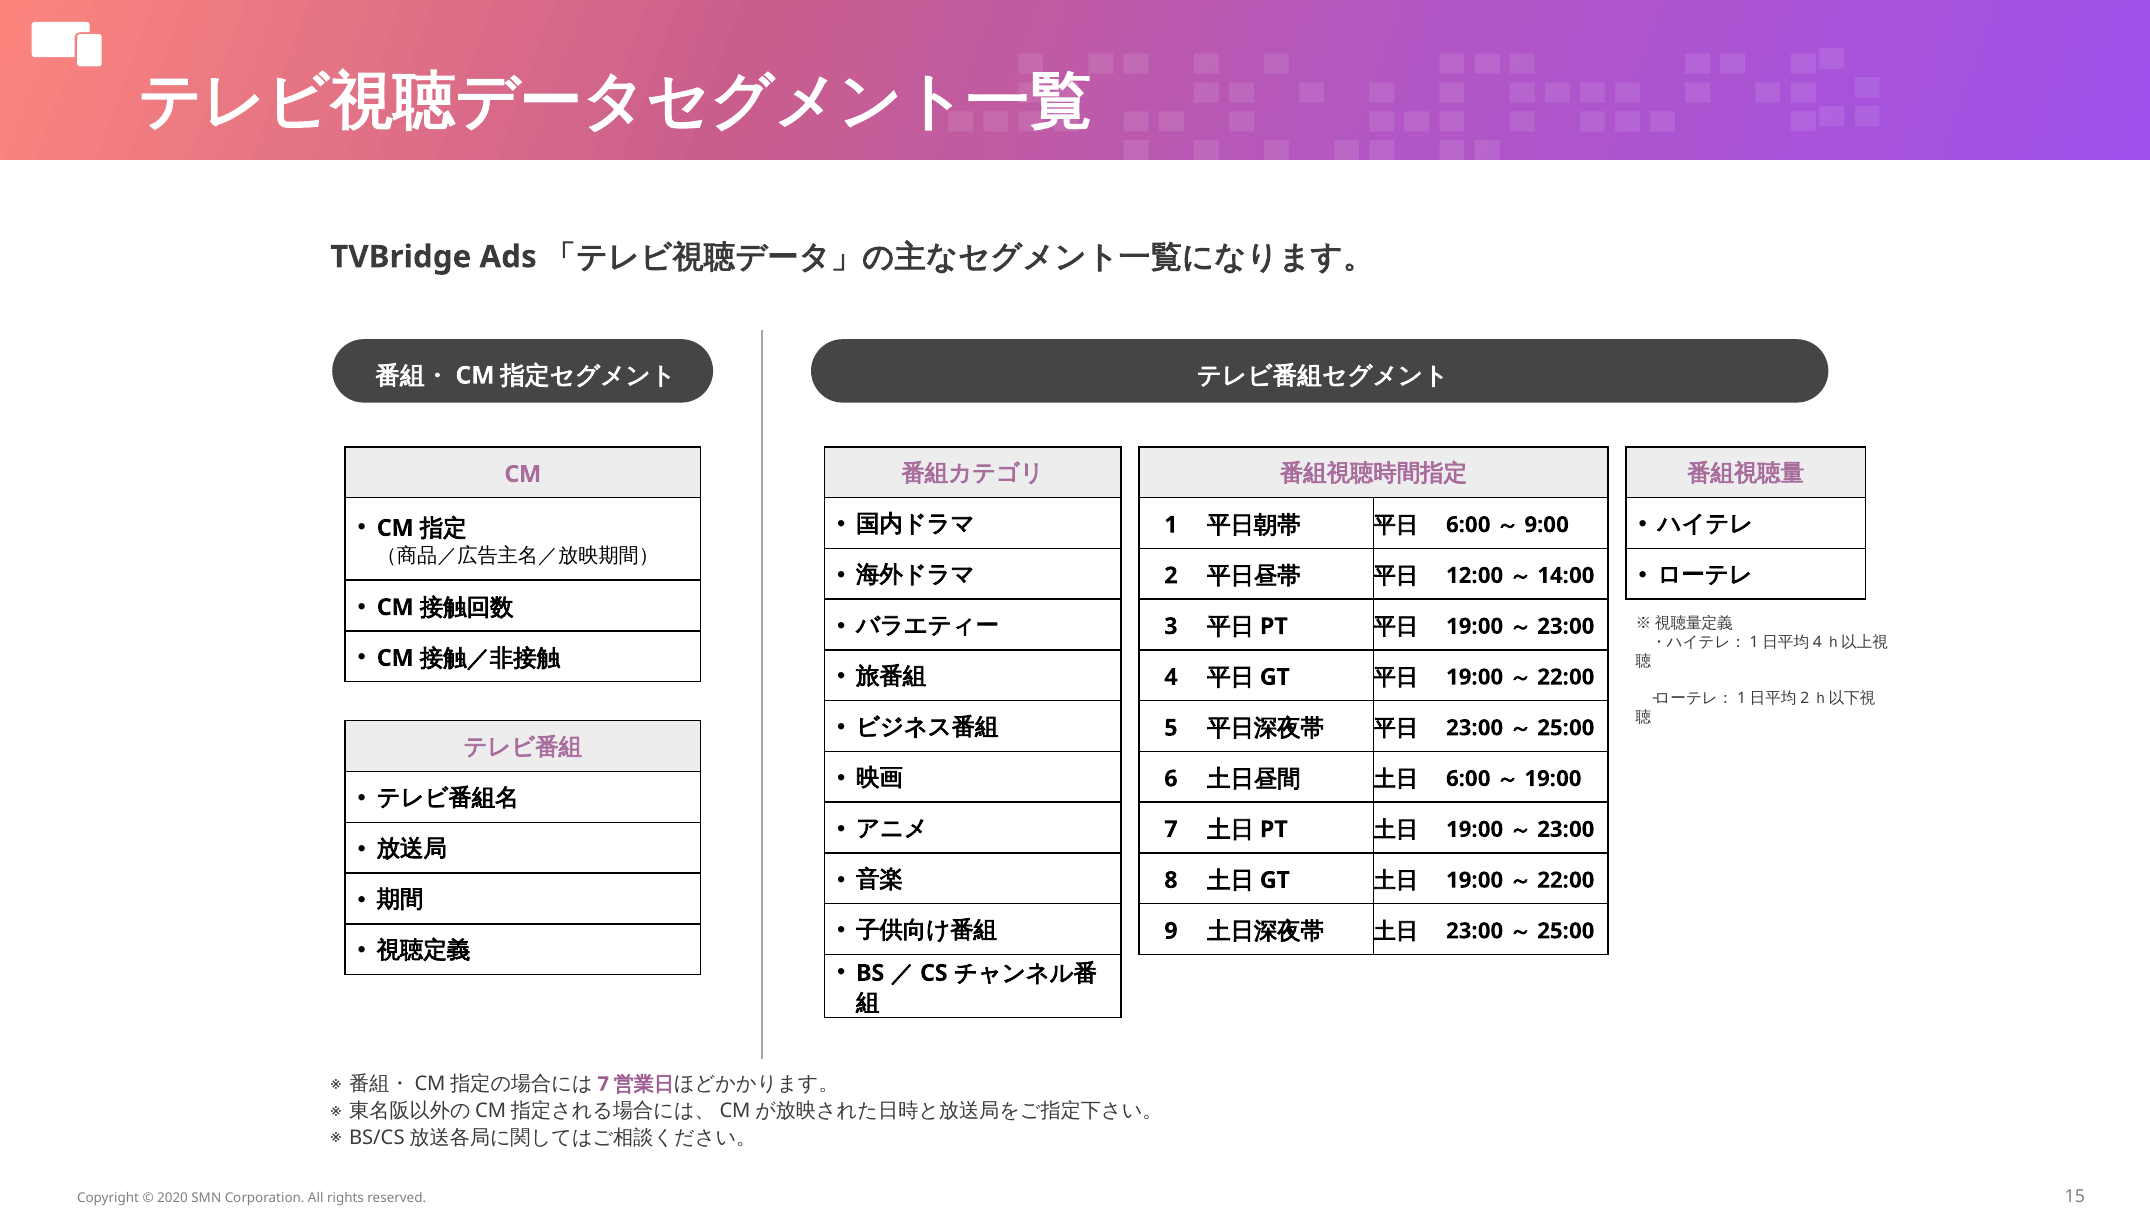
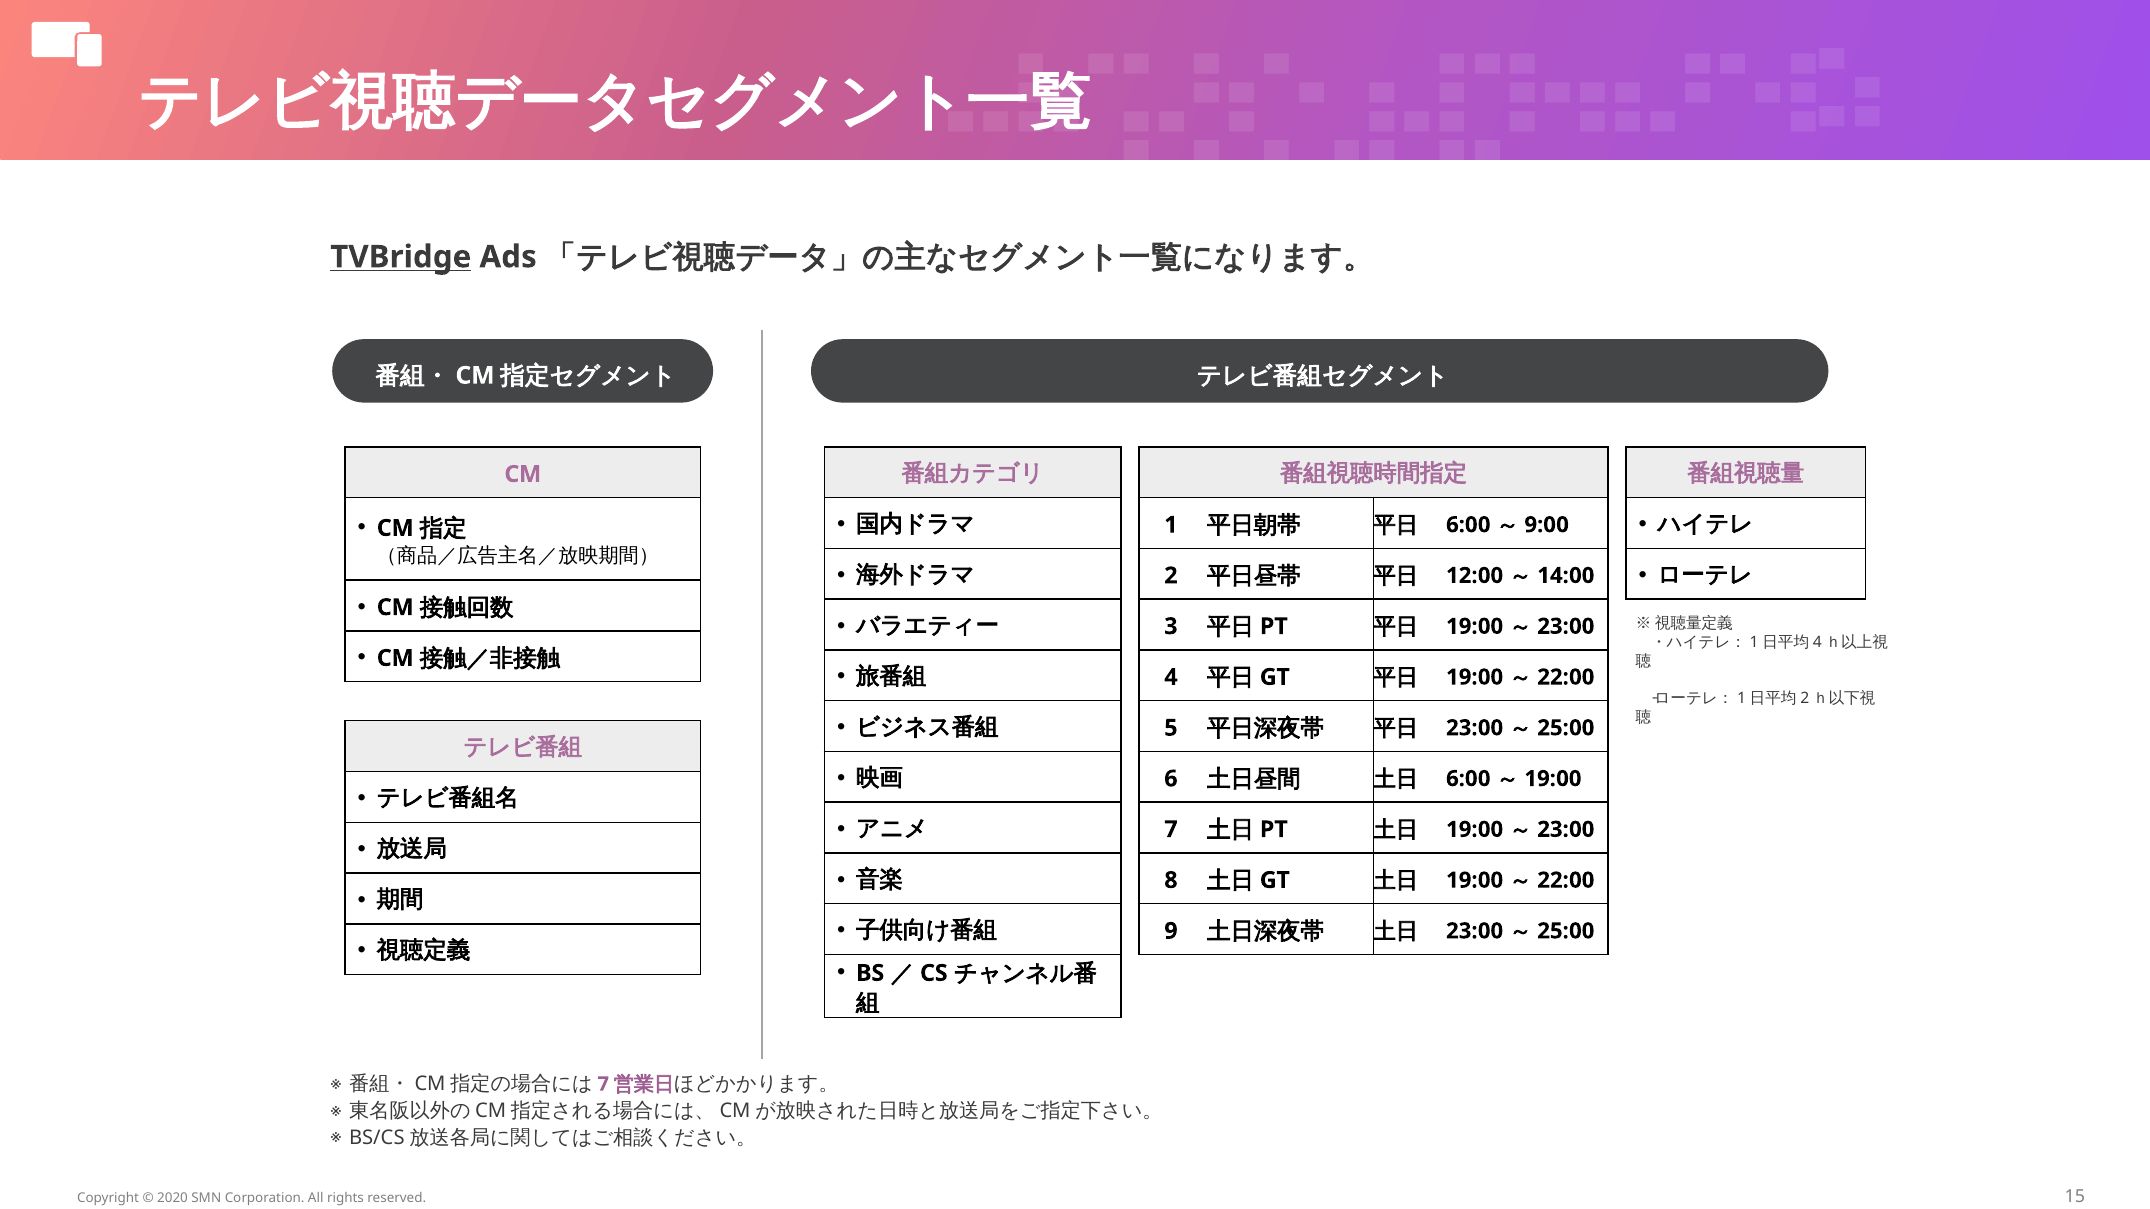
TVBridge underline: none -> present (401, 257)
